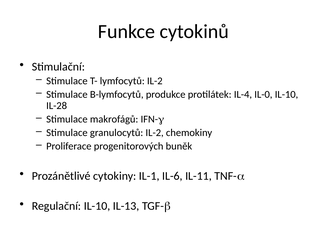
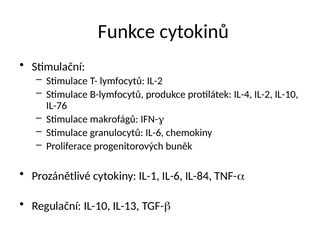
IL-4 IL-0: IL-0 -> IL-2 (263, 94)
IL-28: IL-28 -> IL-76 (57, 106)
granulocytů IL-2: IL-2 -> IL-6 (155, 133)
IL-11: IL-11 -> IL-84 (199, 176)
